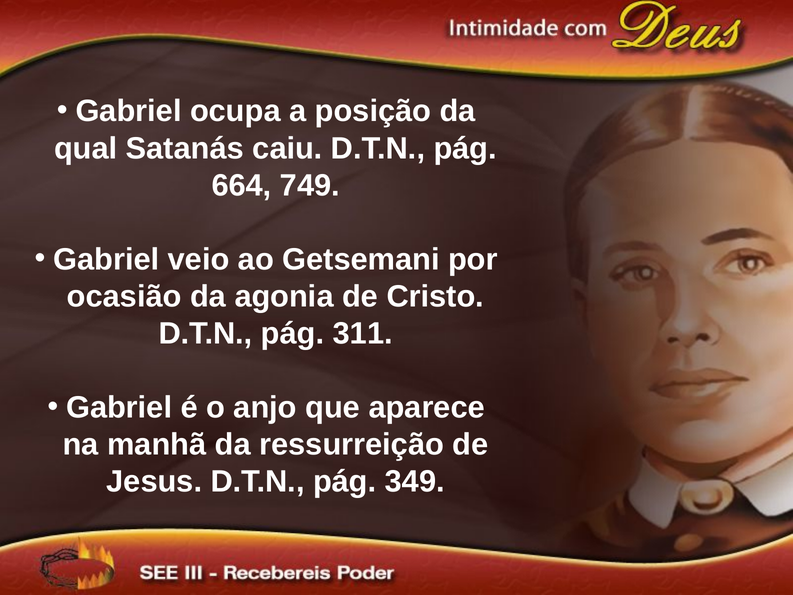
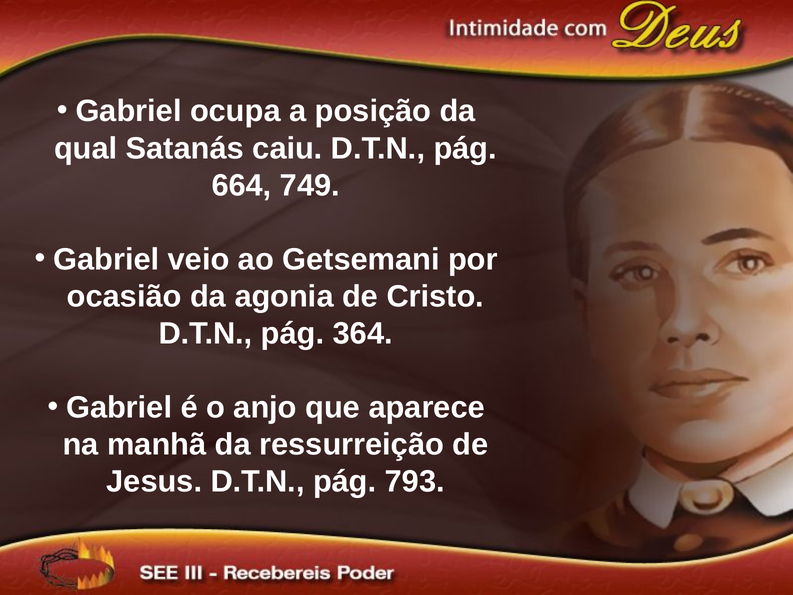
311: 311 -> 364 (363, 333)
349: 349 -> 793 (415, 482)
